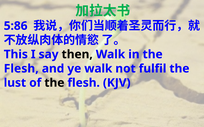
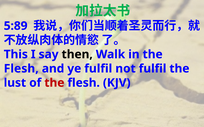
5:86: 5:86 -> 5:89 (16, 26)
ye walk: walk -> fulfil (98, 69)
the colour: black -> red (54, 83)
